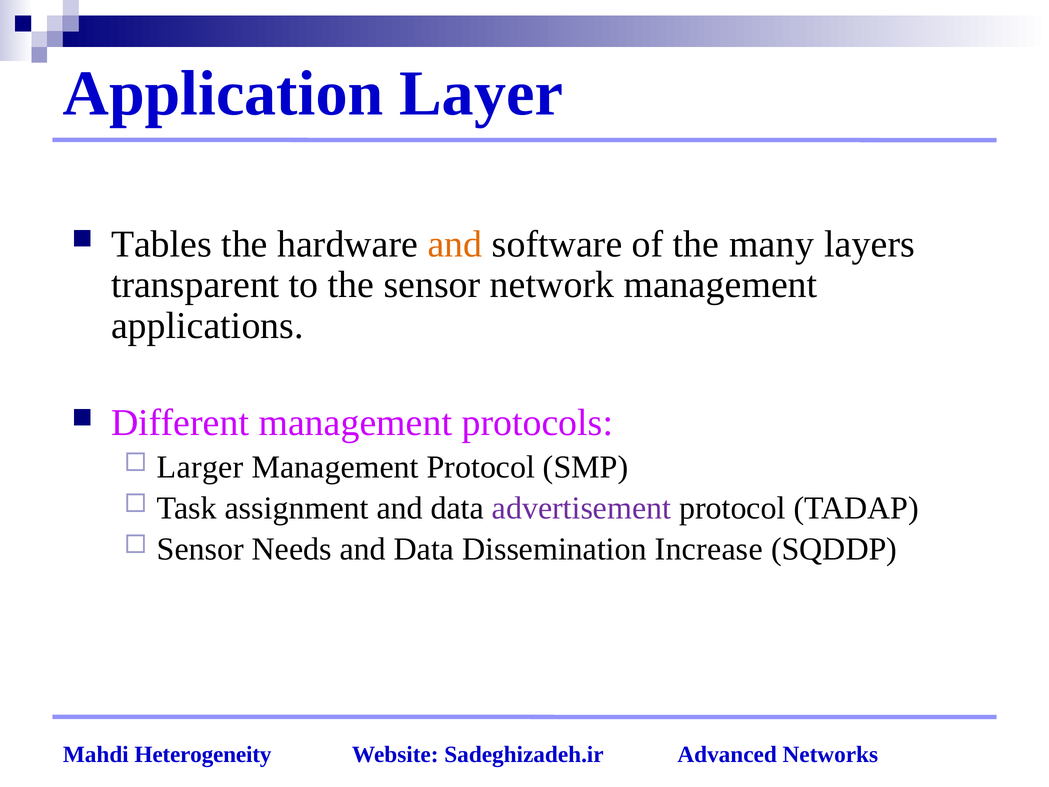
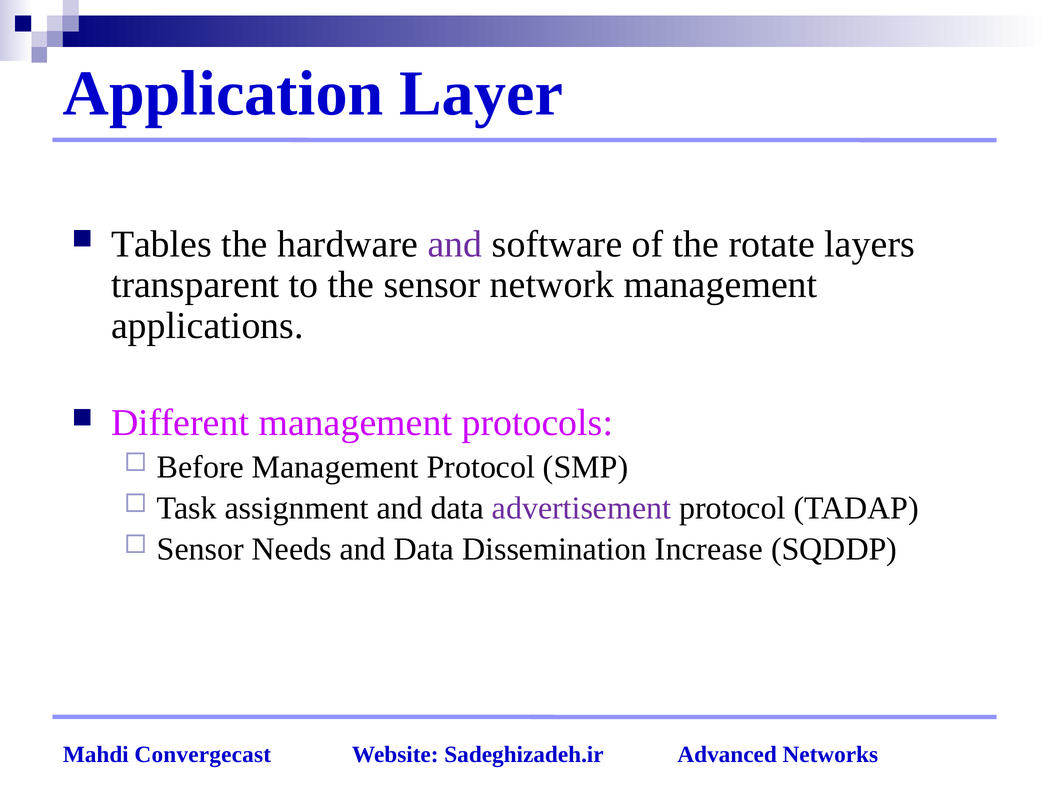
and colour: orange -> purple (455, 244)
many: many -> rotate (772, 244)
Larger: Larger -> Before (200, 467)
Heterogeneity: Heterogeneity -> Convergecast (203, 754)
